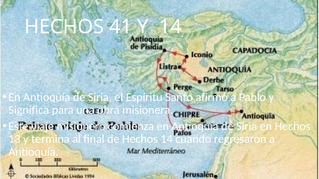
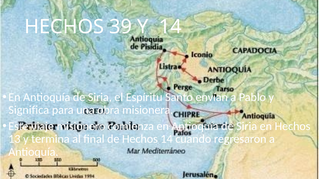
41: 41 -> 39 (121, 27)
afirmó: afirmó -> envían (212, 97)
